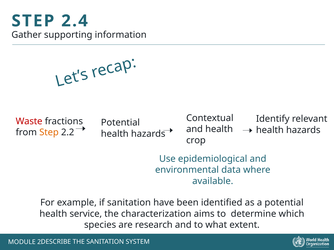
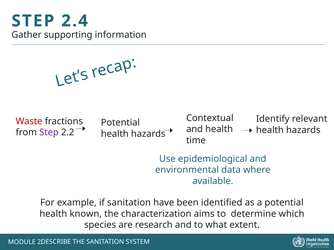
Step colour: orange -> purple (49, 133)
crop: crop -> time (196, 141)
service: service -> known (86, 214)
